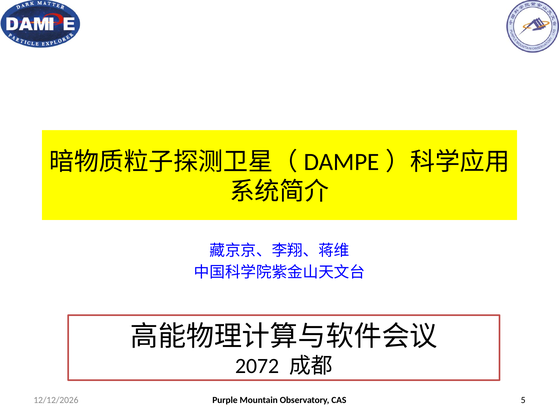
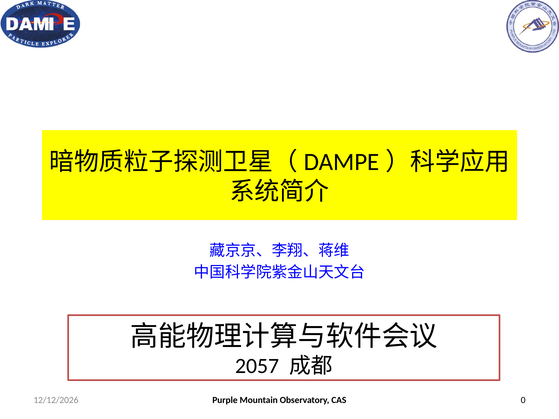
2072: 2072 -> 2057 (257, 366)
5: 5 -> 0 (523, 400)
